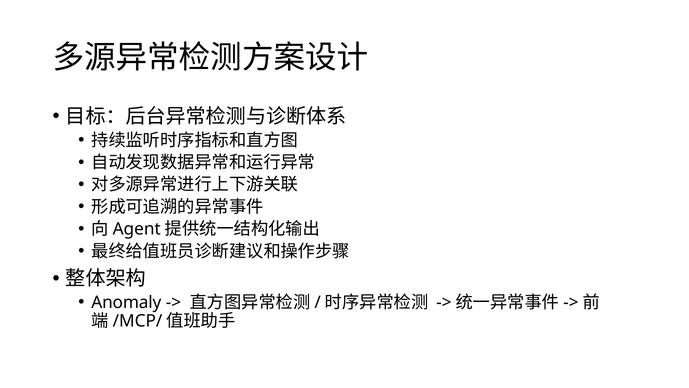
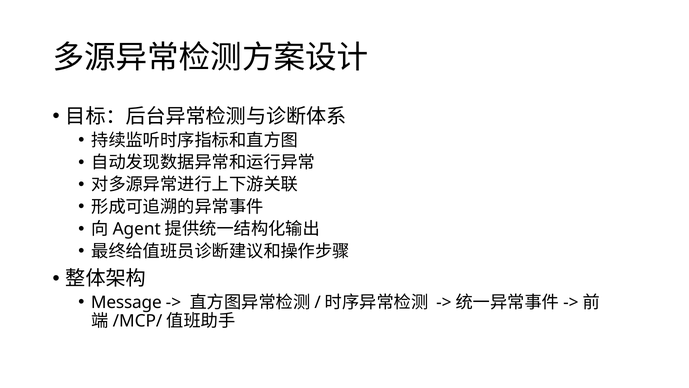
Anomaly: Anomaly -> Message (126, 302)
